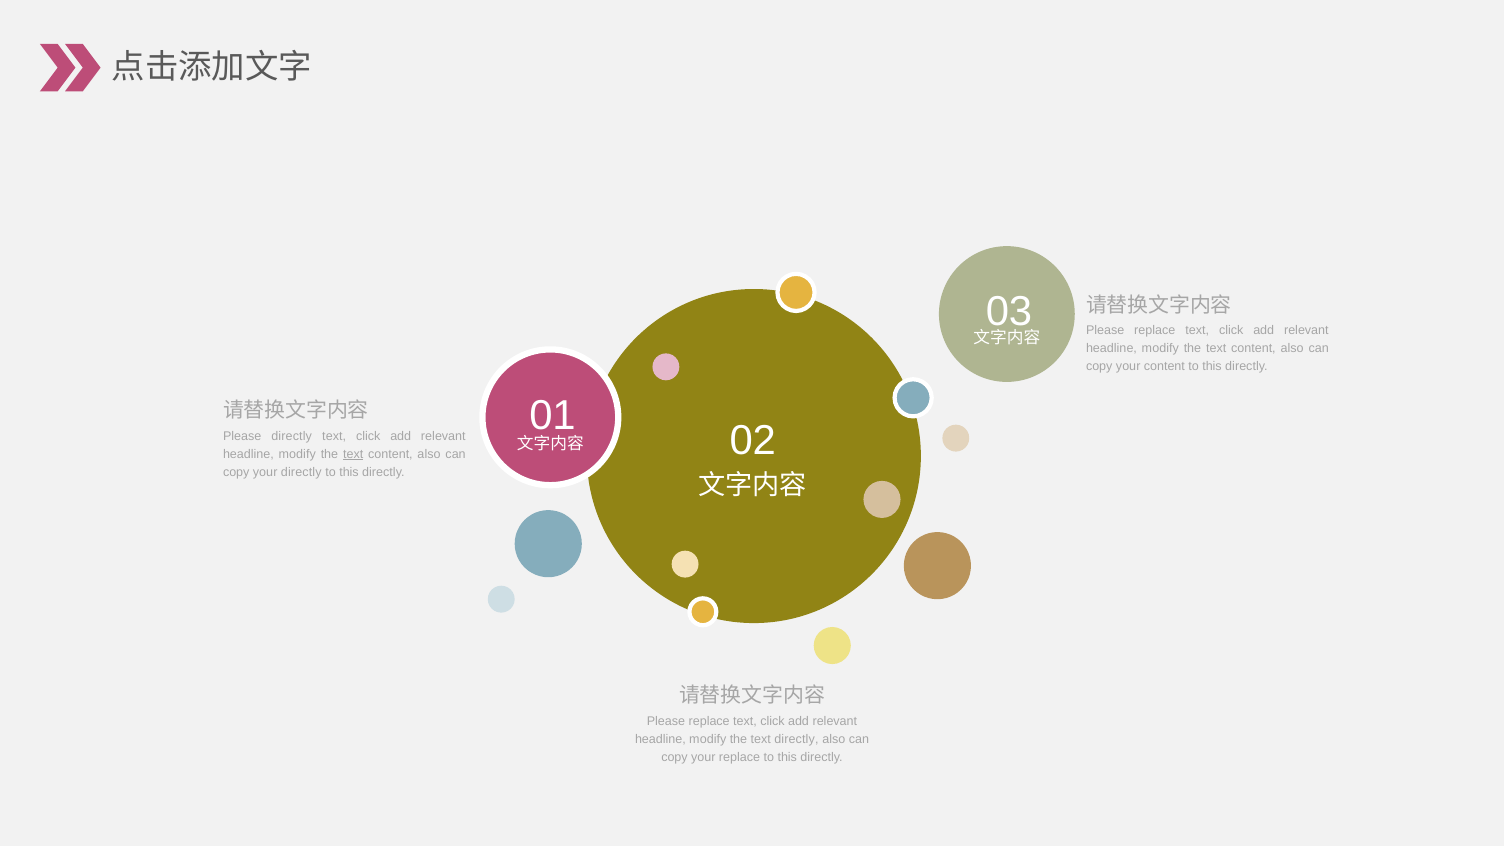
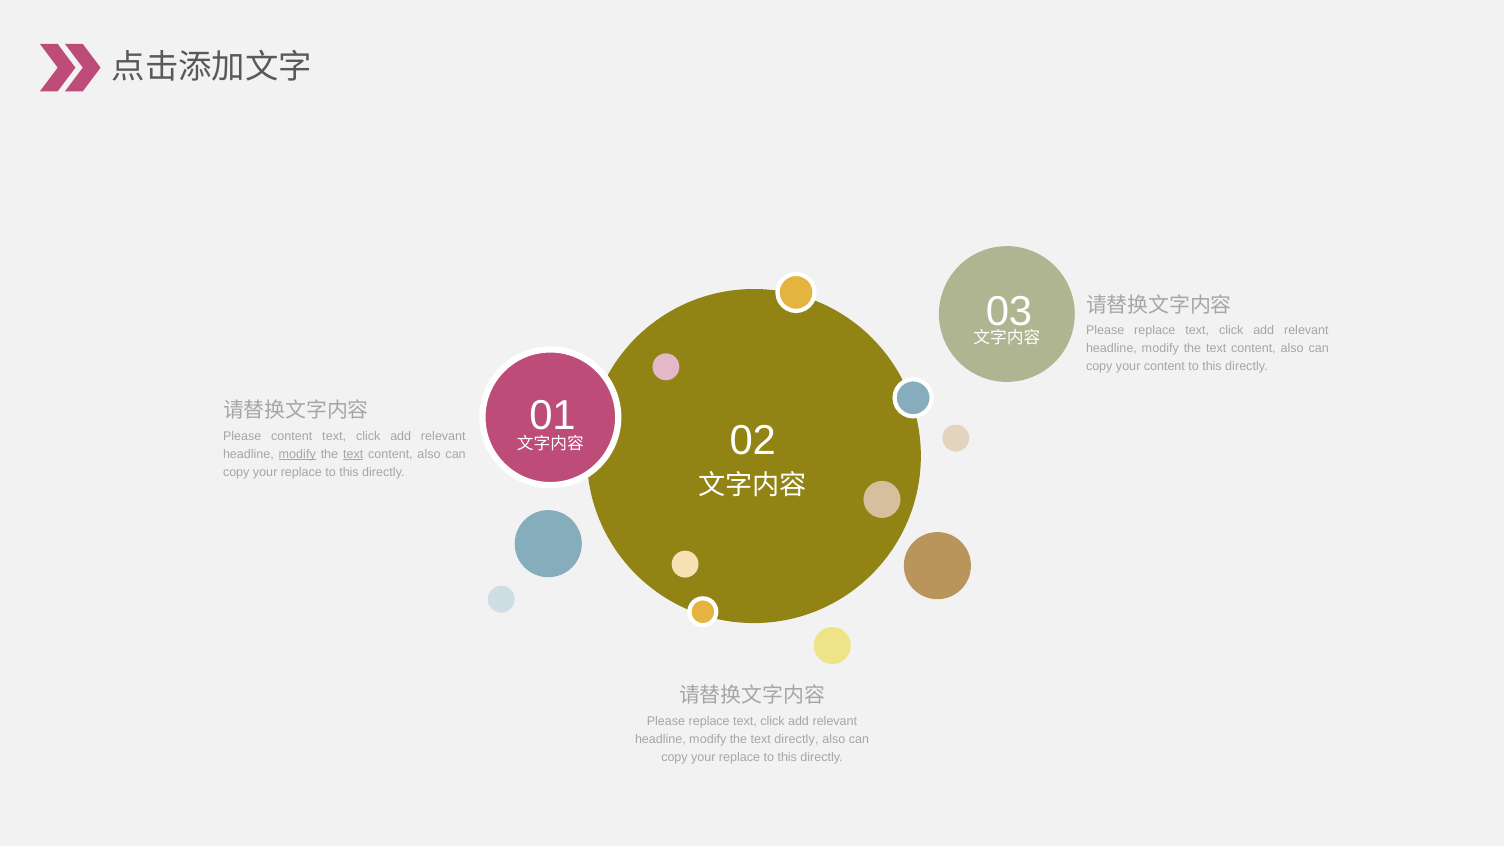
Please directly: directly -> content (292, 436)
modify underline: none -> present (297, 454)
directly: directly -> replace (301, 472)
